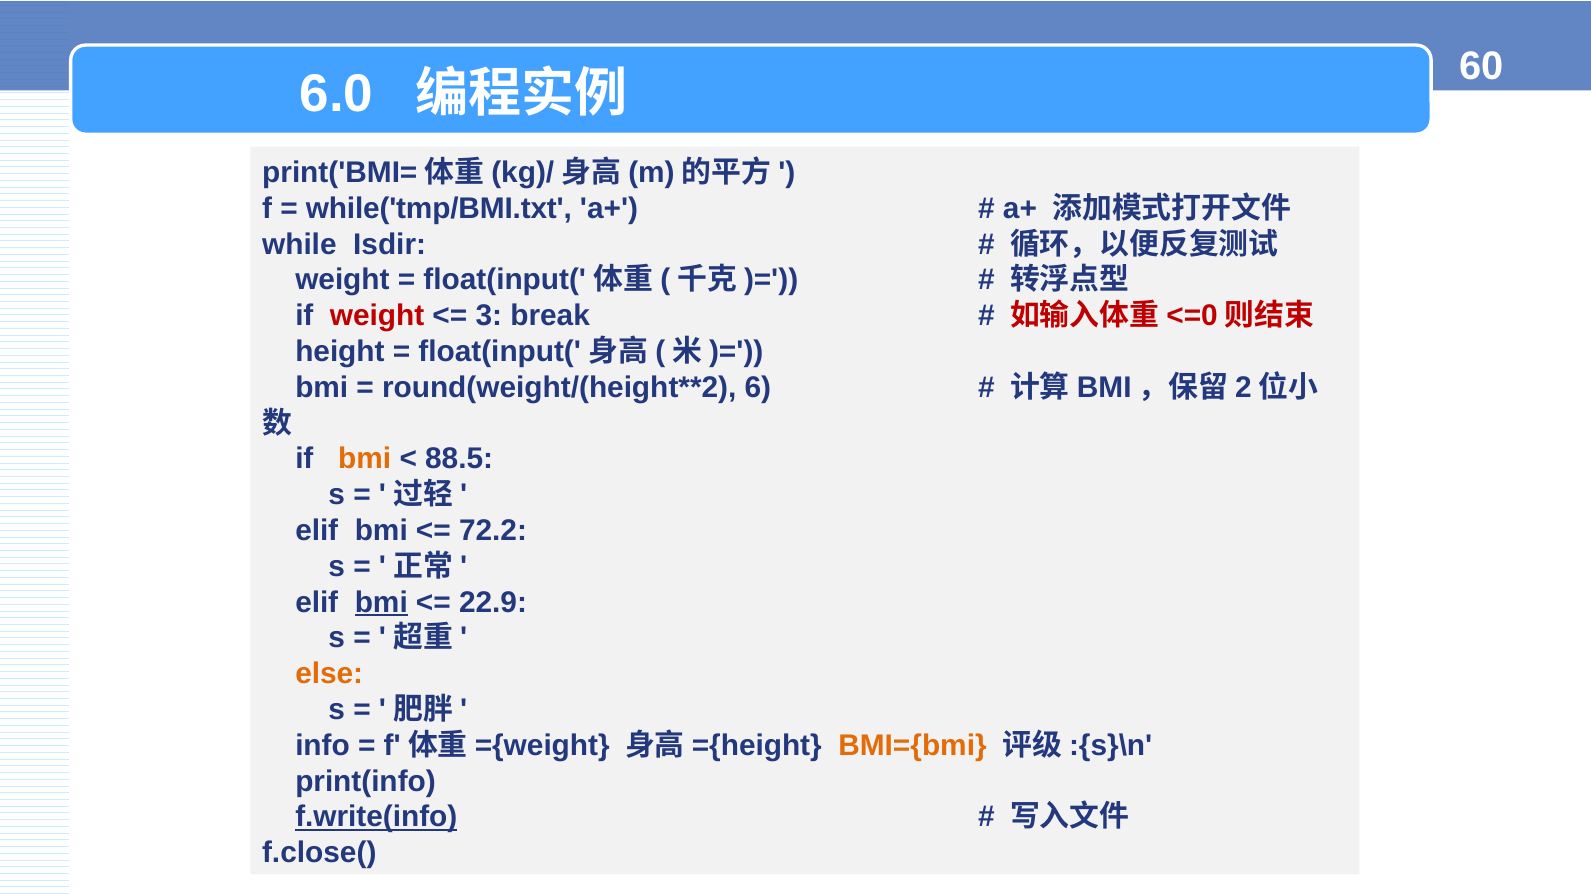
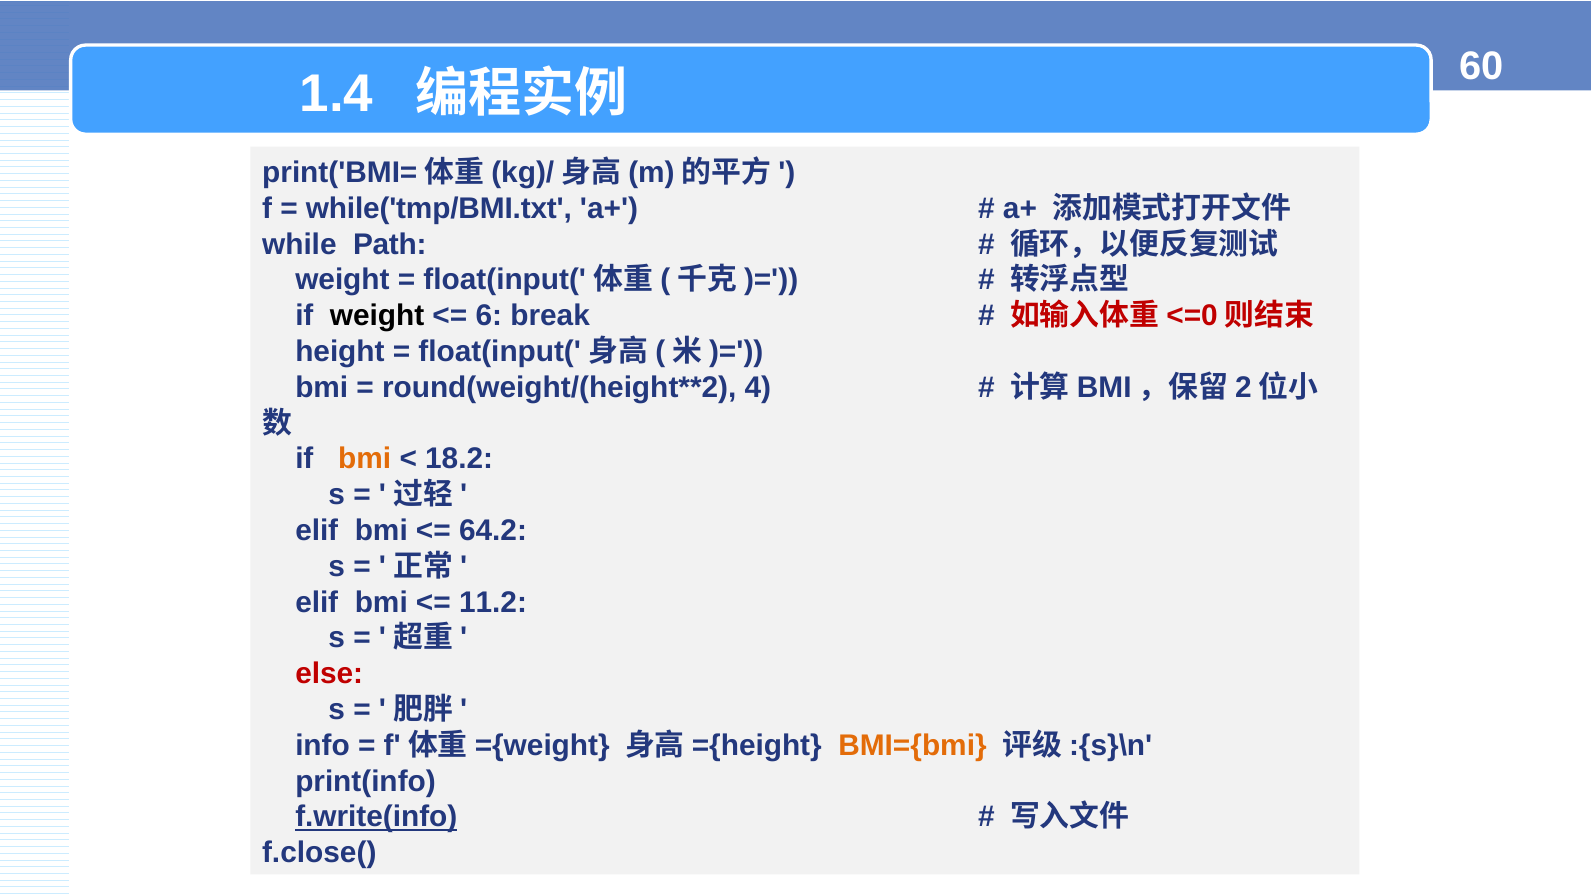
6.0: 6.0 -> 1.4 (337, 94)
Isdir: Isdir -> Path (390, 244)
weight colour: red -> black (377, 316)
3: 3 -> 6 (489, 316)
6: 6 -> 4 (758, 387)
88.5: 88.5 -> 18.2 (459, 459)
72.2: 72.2 -> 64.2 (493, 531)
bmi underline: present -> none (381, 602)
22.9: 22.9 -> 11.2 (493, 602)
else colour: orange -> red (329, 674)
